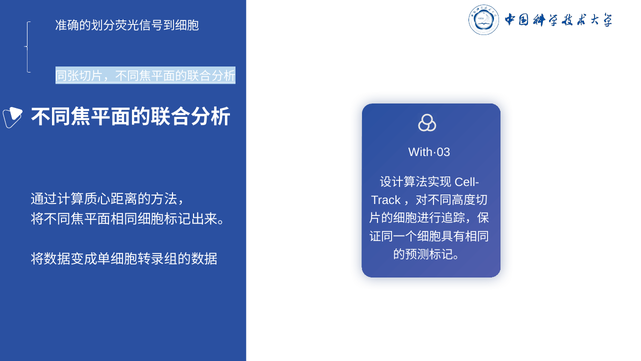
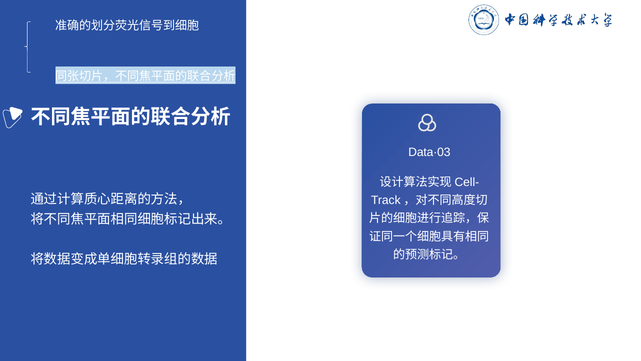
With·03: With·03 -> Data·03 (429, 152)
